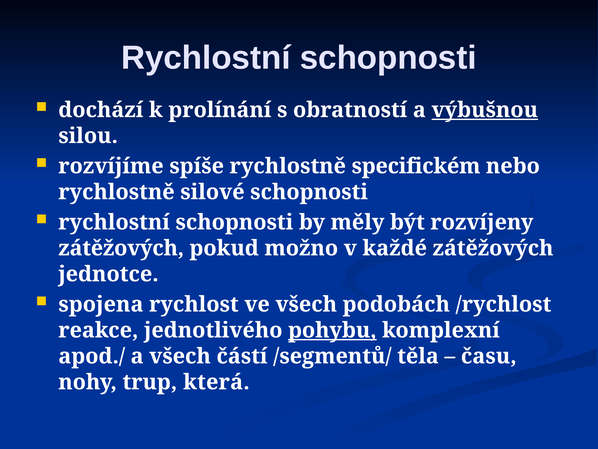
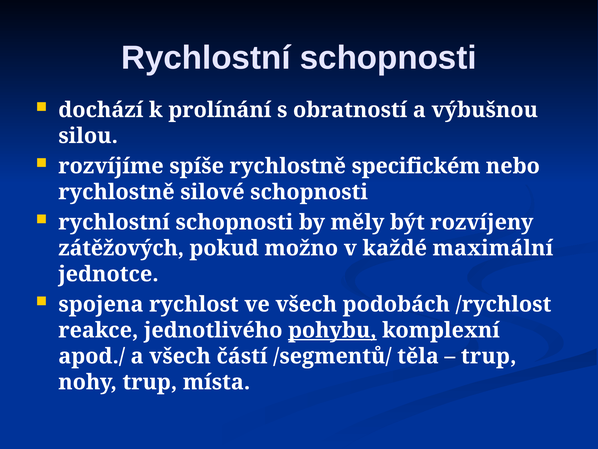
výbušnou underline: present -> none (485, 110)
každé zátěžových: zátěžových -> maximální (493, 248)
času: času -> trup (489, 356)
která: která -> místa (216, 382)
